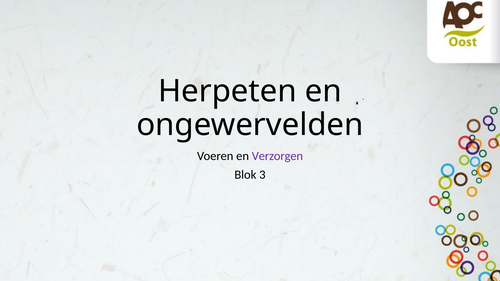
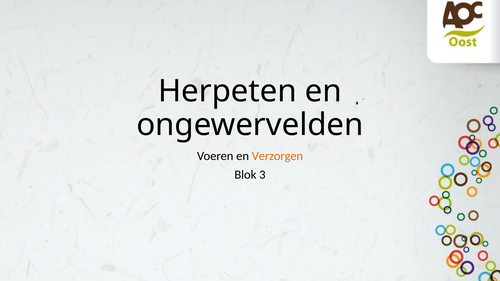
Verzorgen colour: purple -> orange (277, 156)
